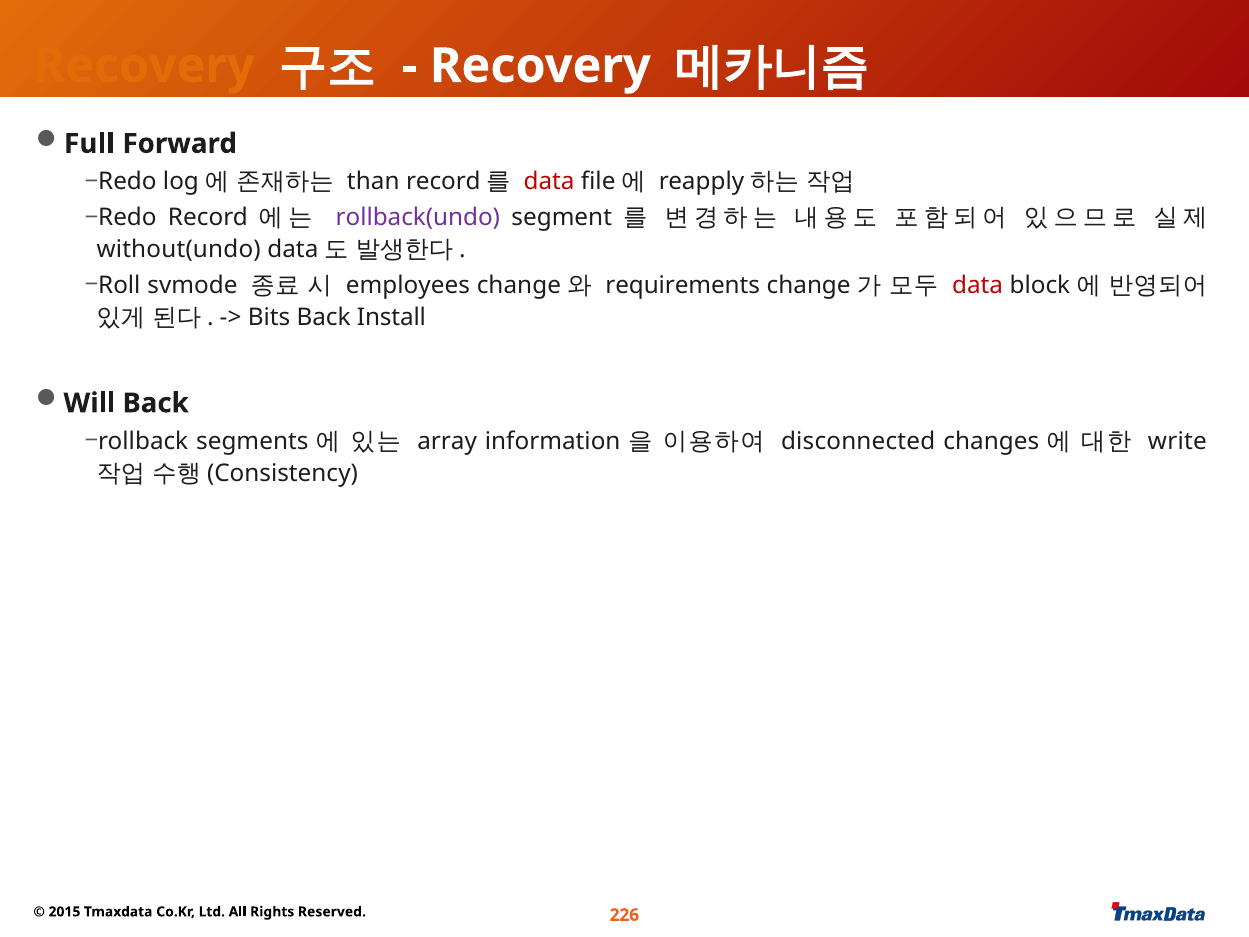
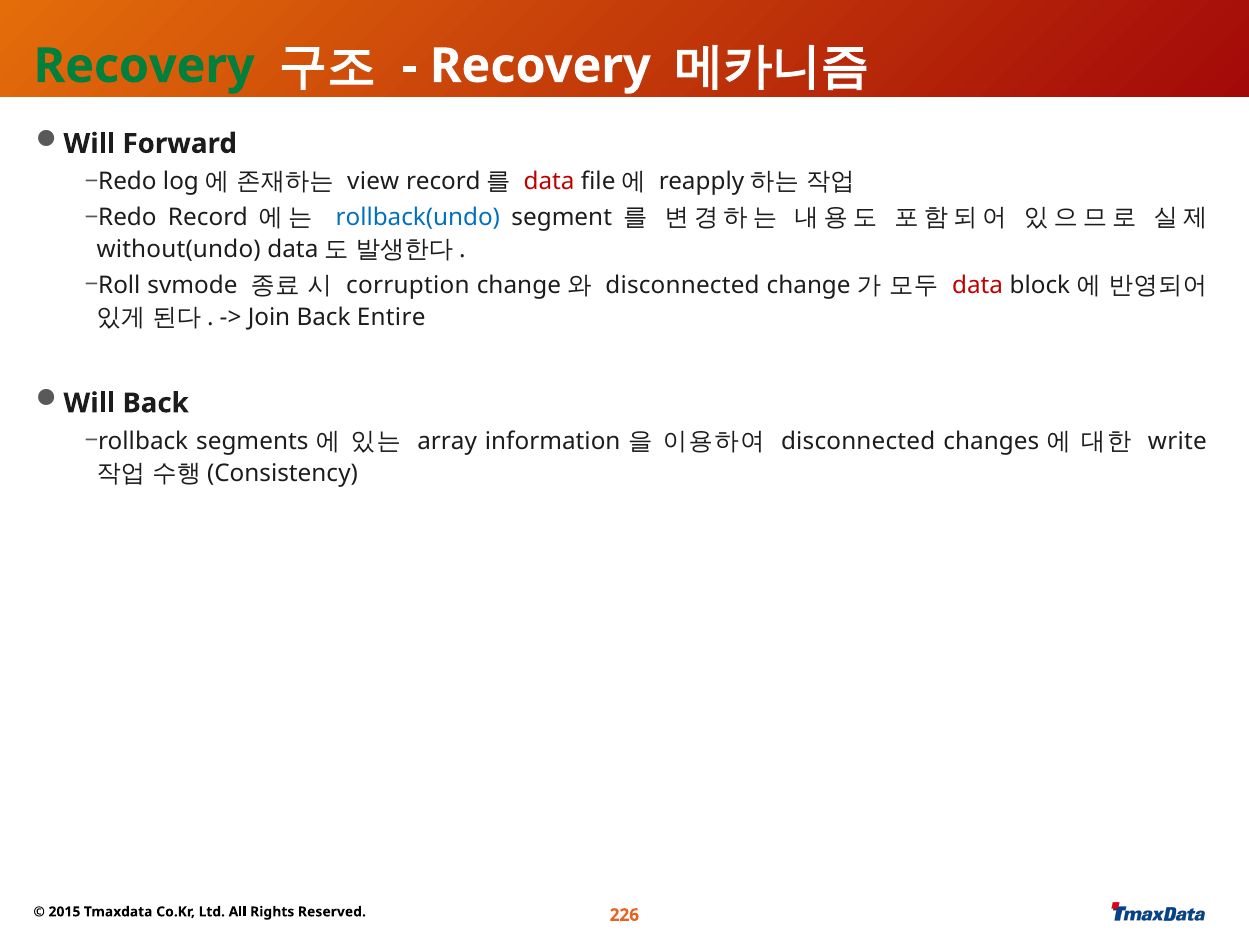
Recovery colour: orange -> green (144, 66)
Full: Full -> Will (89, 144)
than: than -> view (373, 182)
rollback(undo colour: purple -> blue (418, 217)
employees: employees -> corruption (408, 285)
requirements: requirements -> disconnected (683, 285)
Bits: Bits -> Join (269, 317)
Install: Install -> Entire (391, 317)
